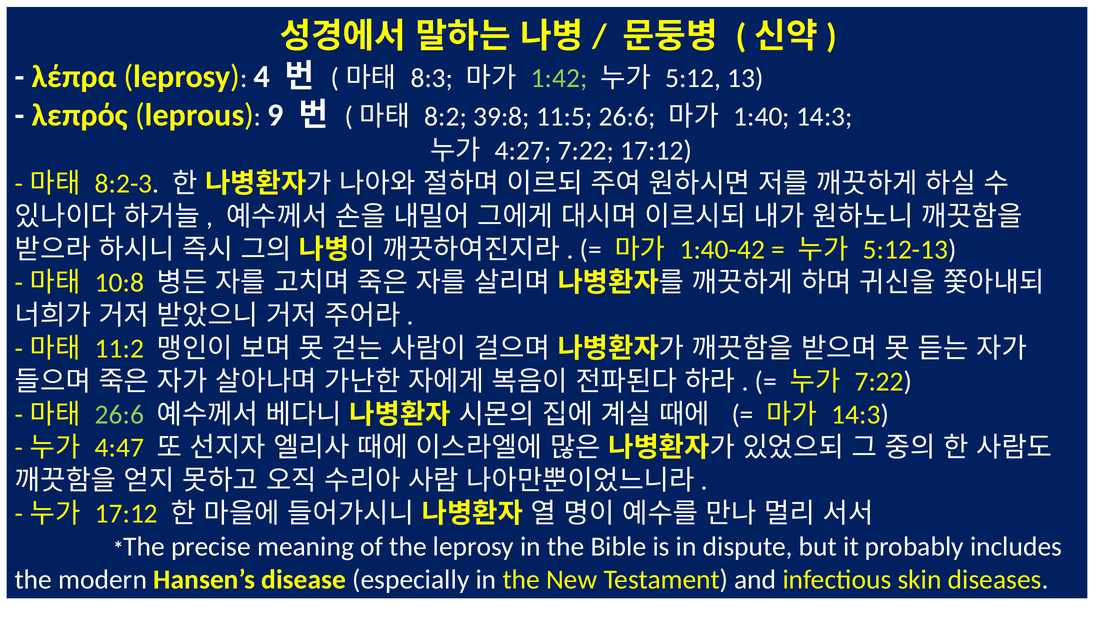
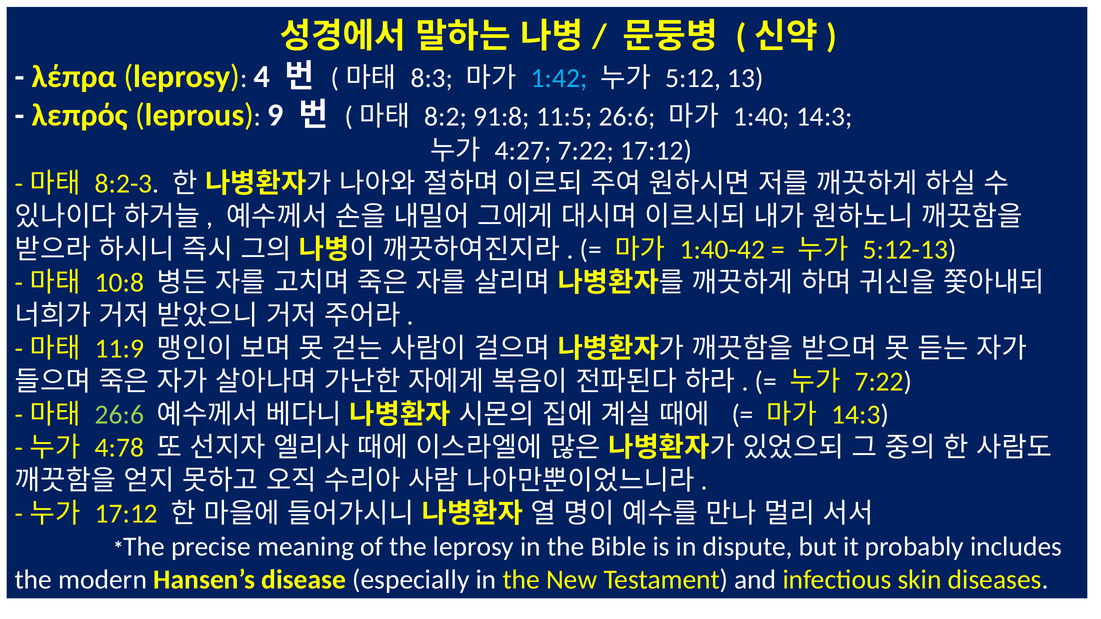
1:42 colour: light green -> light blue (559, 78)
39:8: 39:8 -> 91:8 (502, 117)
11:2: 11:2 -> 11:9 (119, 349)
4:47: 4:47 -> 4:78 (119, 448)
